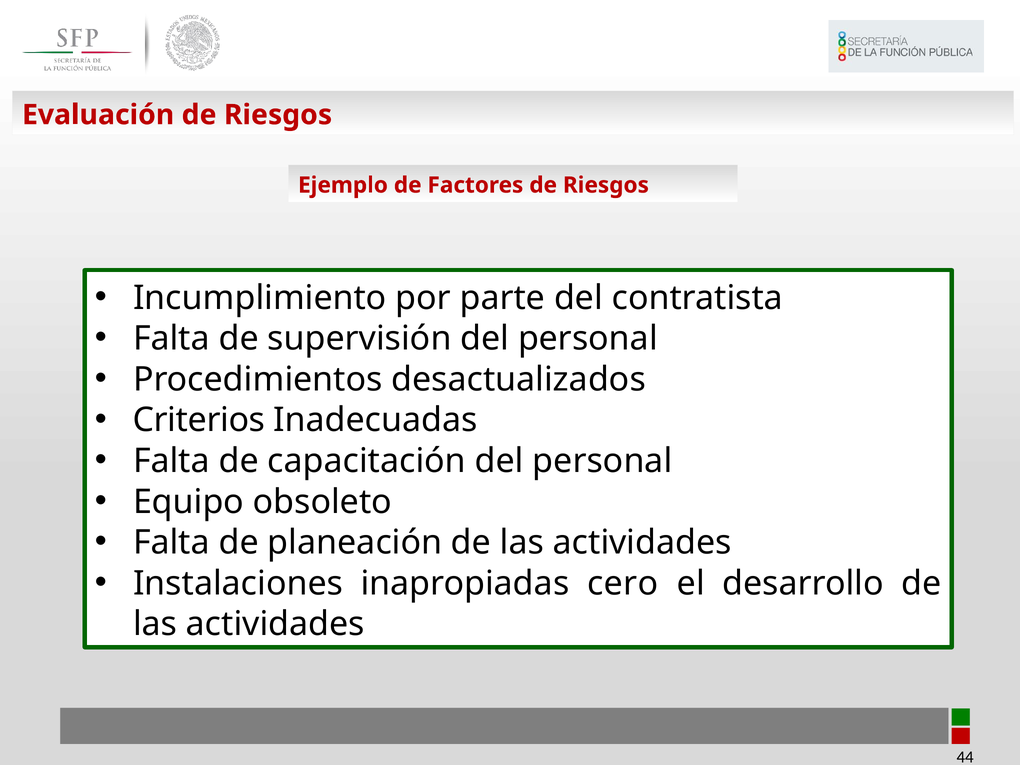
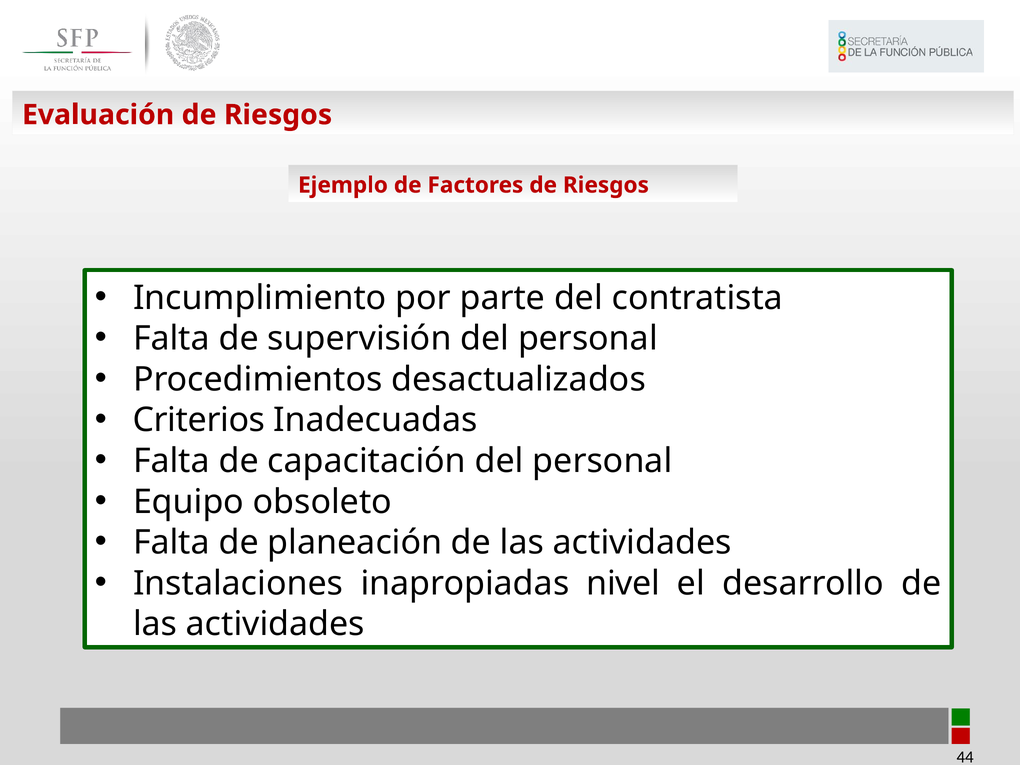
cero: cero -> nivel (623, 583)
